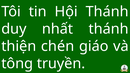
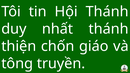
chén: chén -> chốn (58, 46)
